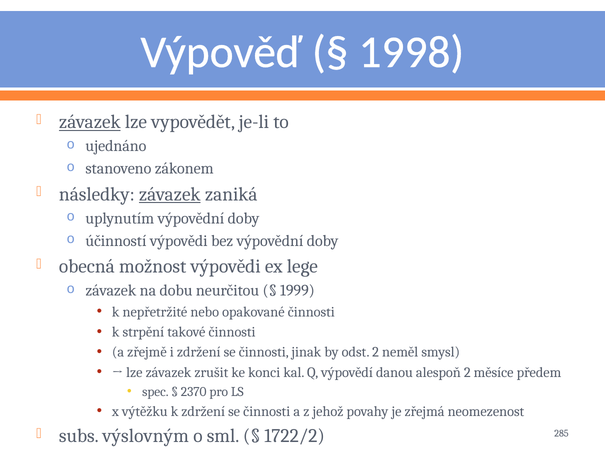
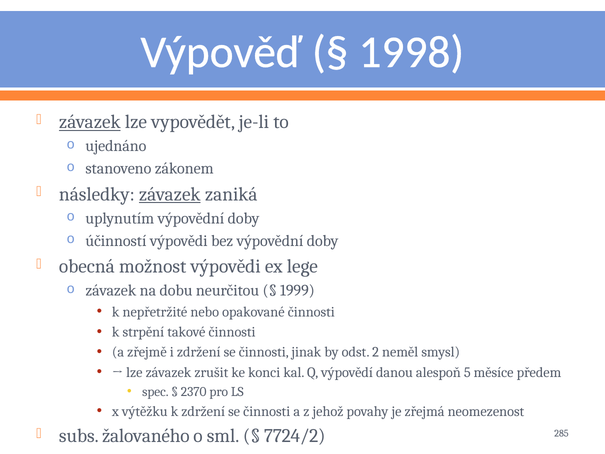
alespoň 2: 2 -> 5 (467, 372)
výslovným: výslovným -> žalovaného (146, 436)
1722/2: 1722/2 -> 7724/2 (295, 436)
